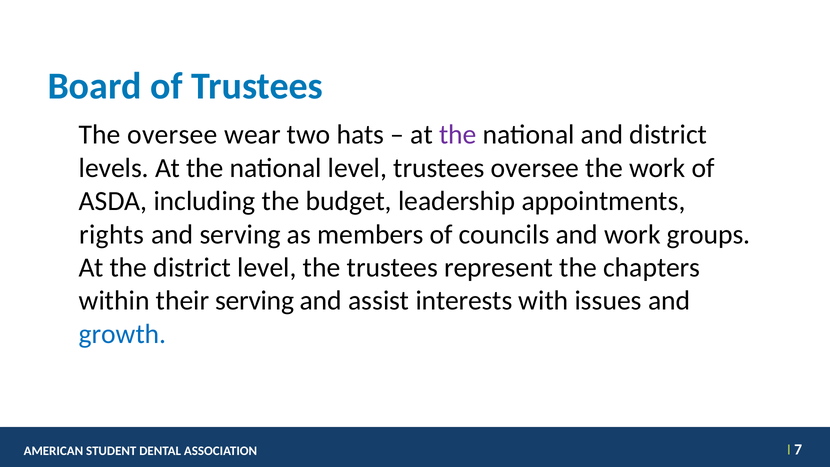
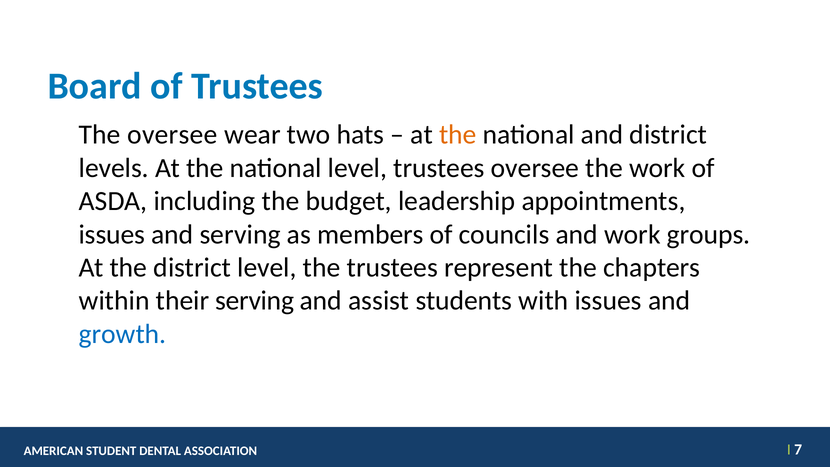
the colour: purple -> orange (458, 135)
rights: rights -> issues (112, 234)
interests: interests -> students (464, 301)
